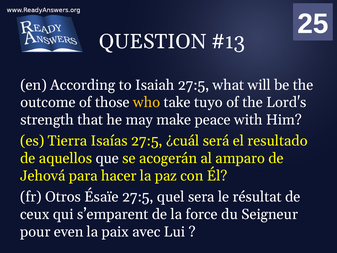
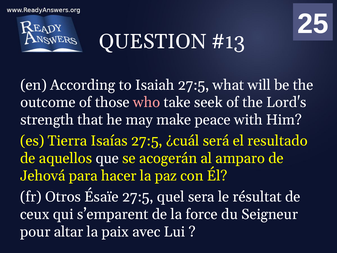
who colour: yellow -> pink (147, 102)
tuyo: tuyo -> seek (208, 102)
even: even -> altar (69, 232)
